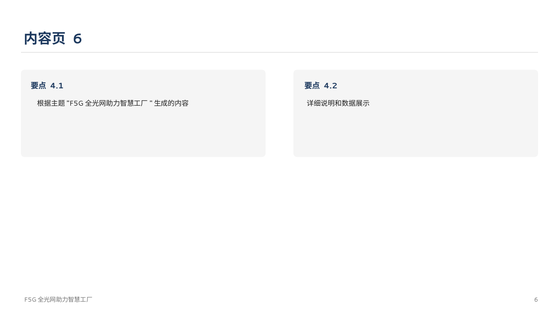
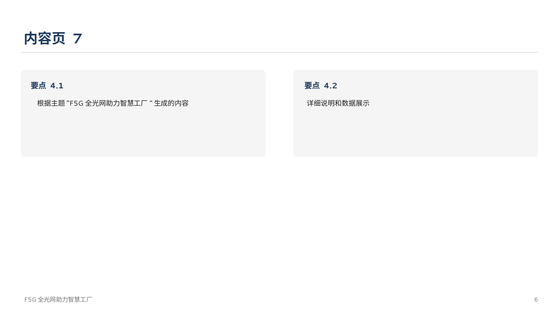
6: 6 -> 7 (78, 39)
